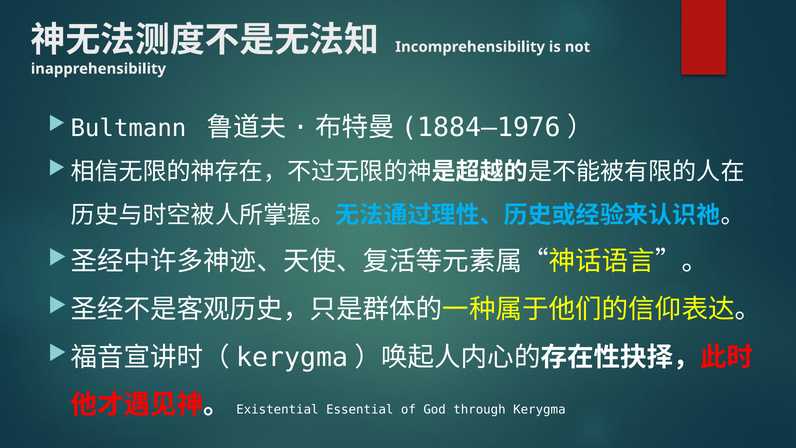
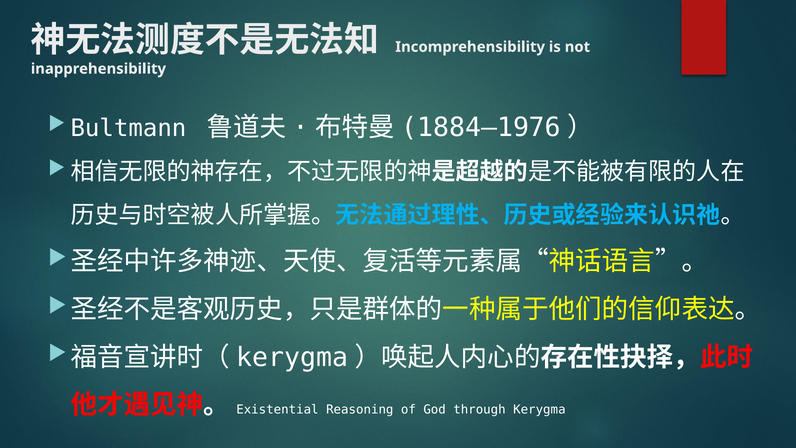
Essential: Essential -> Reasoning (360, 409)
